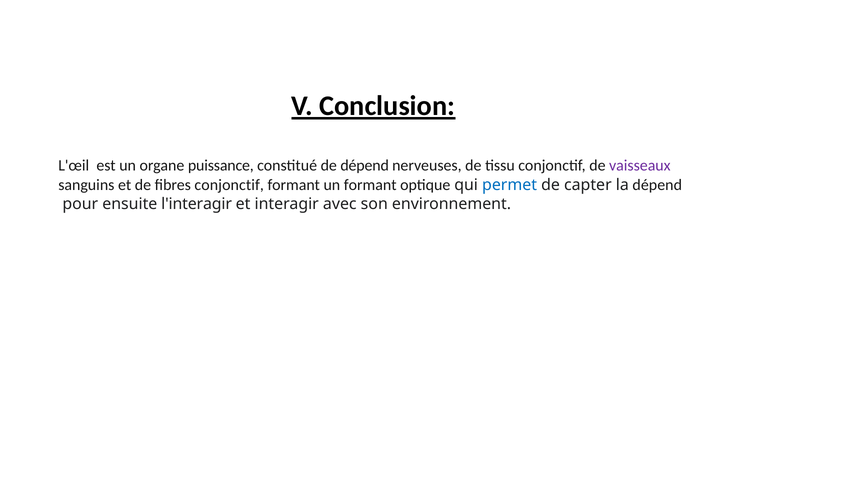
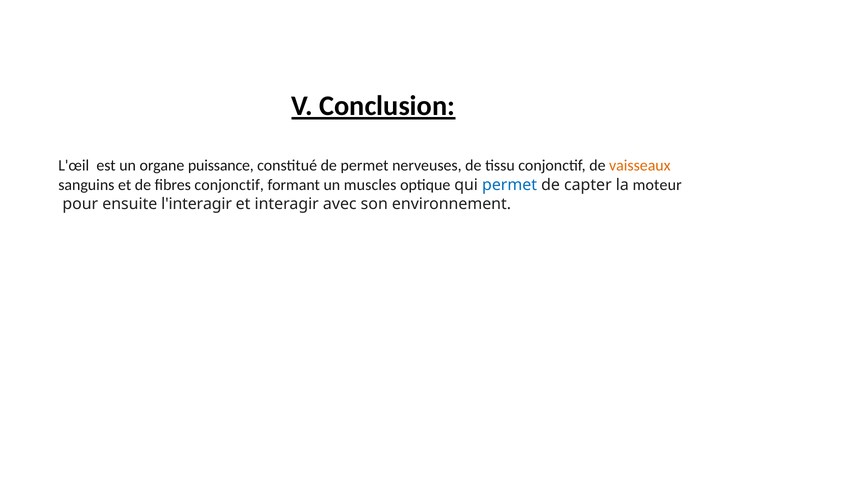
de dépend: dépend -> permet (365, 166)
vaisseaux colour: purple -> orange (640, 166)
un formant: formant -> muscles (370, 185)
la dépend: dépend -> moteur (657, 185)
